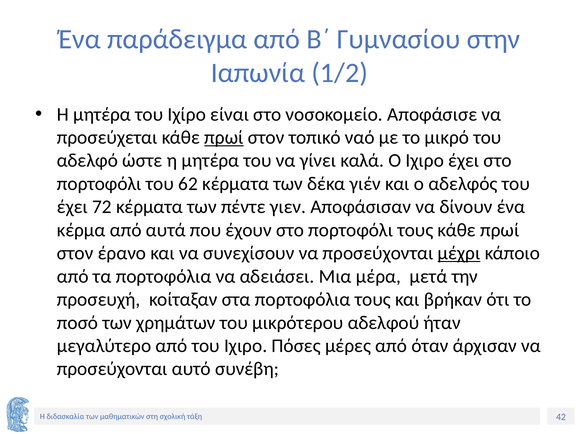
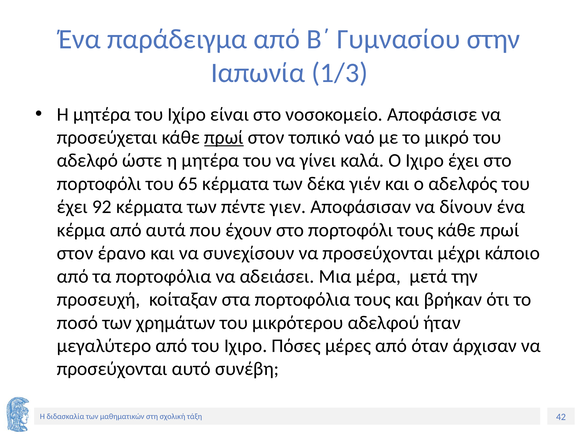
1/2: 1/2 -> 1/3 (340, 73)
62: 62 -> 65 (188, 184)
72: 72 -> 92 (102, 207)
μέχρι underline: present -> none (459, 253)
